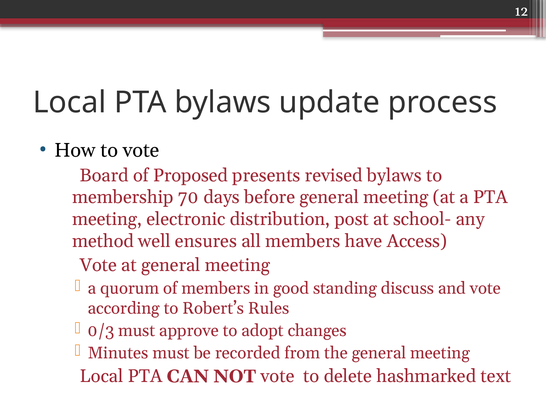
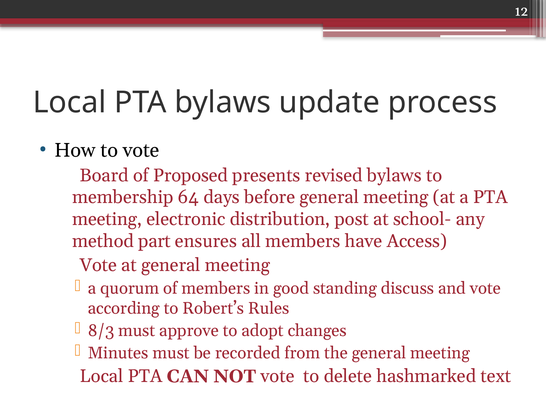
70: 70 -> 64 (188, 197)
well: well -> part (155, 241)
0/3: 0/3 -> 8/3 (101, 330)
